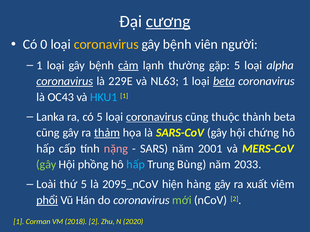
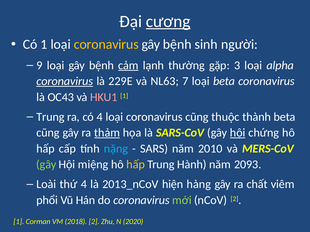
Có 0: 0 -> 1 (44, 45)
viên: viên -> sinh (206, 45)
1: 1 -> 9 (39, 65)
gặp 5: 5 -> 3 (237, 65)
NL63 1: 1 -> 7 (185, 81)
beta underline: present -> none (224, 81)
HKU1 colour: light blue -> pink (104, 97)
Lanka: Lanka -> Trung (50, 117)
có 5: 5 -> 4 (100, 117)
coronavirus underline: present -> none (154, 117)
hội underline: none -> present (238, 133)
nặng colour: pink -> light blue (116, 149)
2001: 2001 -> 2010 (210, 149)
phồng: phồng -> miệng (93, 165)
hấp colour: light blue -> yellow (136, 165)
Bùng: Bùng -> Hành (192, 165)
2033: 2033 -> 2093 (248, 165)
thứ 5: 5 -> 4 (84, 185)
2095_nCoV: 2095_nCoV -> 2013_nCoV (130, 185)
xuất: xuất -> chất (257, 185)
phổi underline: present -> none (47, 201)
